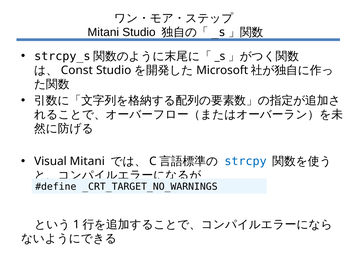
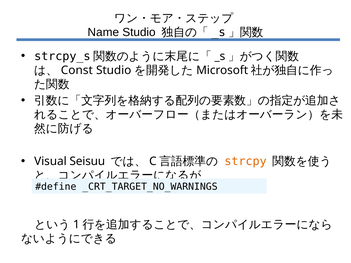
Mitani: Mitani -> Name (103, 32)
Visual Mitani: Mitani -> Seisuu (87, 161)
strcpy colour: blue -> orange (246, 161)
